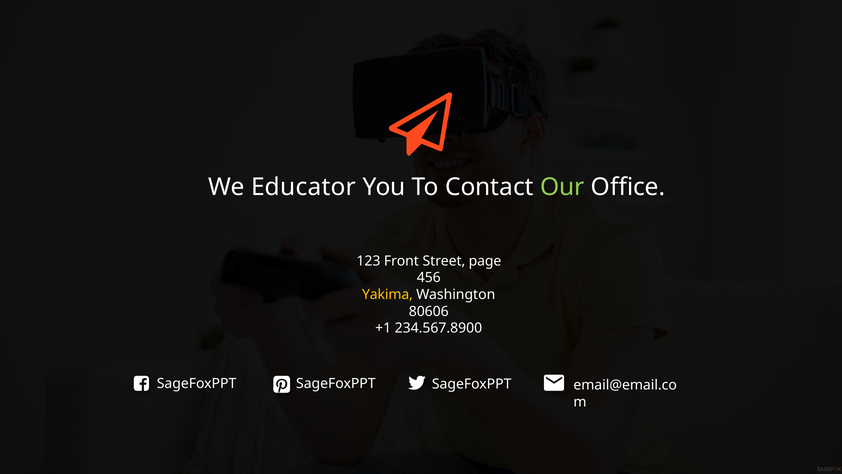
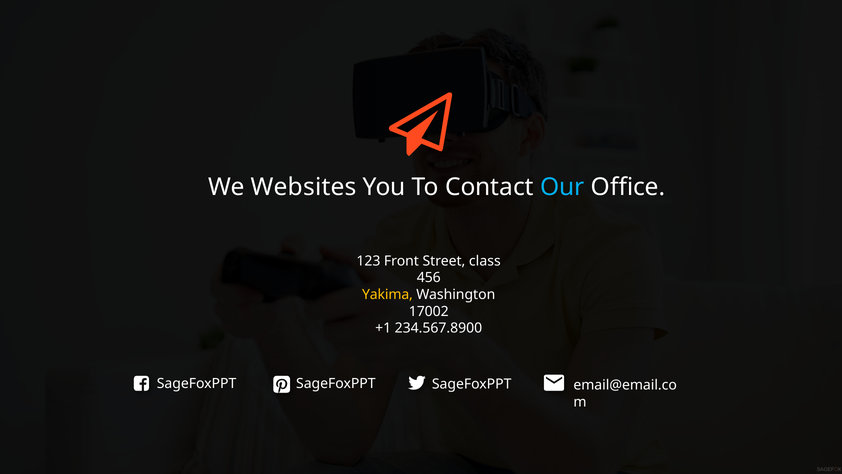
Educator: Educator -> Websites (304, 187)
Our colour: light green -> light blue (562, 187)
page: page -> class (485, 261)
80606: 80606 -> 17002 (429, 311)
